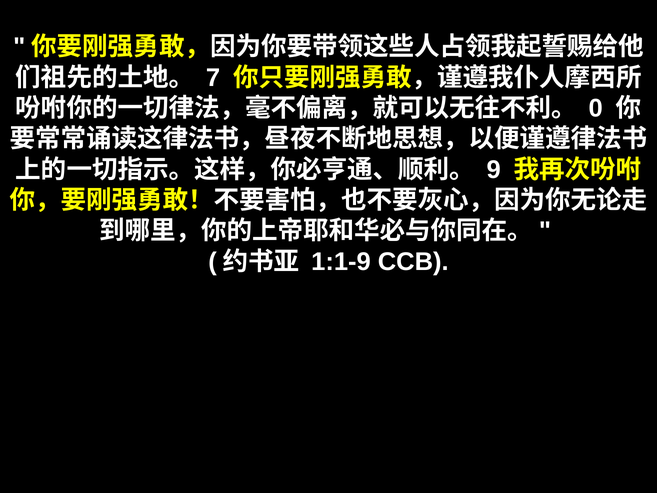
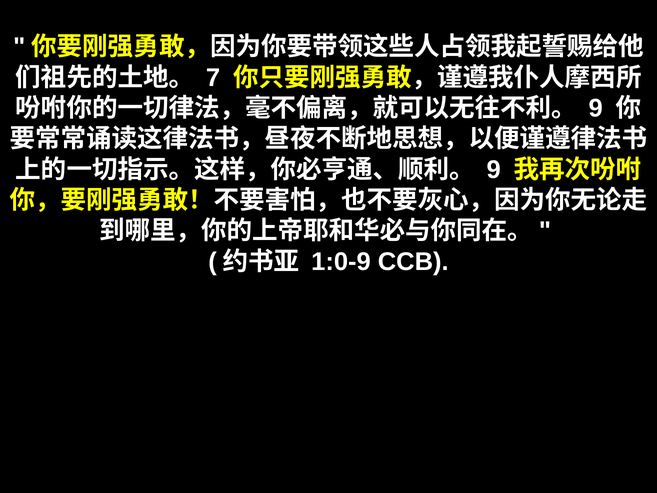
0: 0 -> 9 (596, 108)
1:1-9: 1:1-9 -> 1:0-9 (341, 262)
